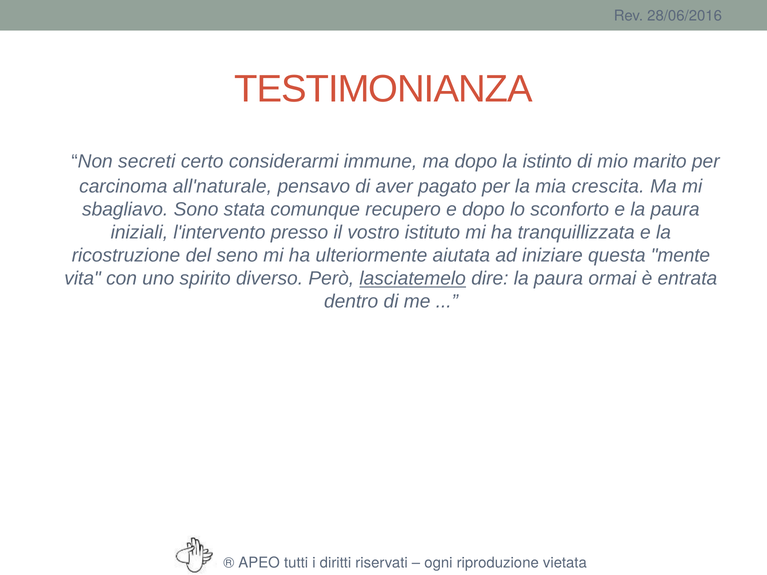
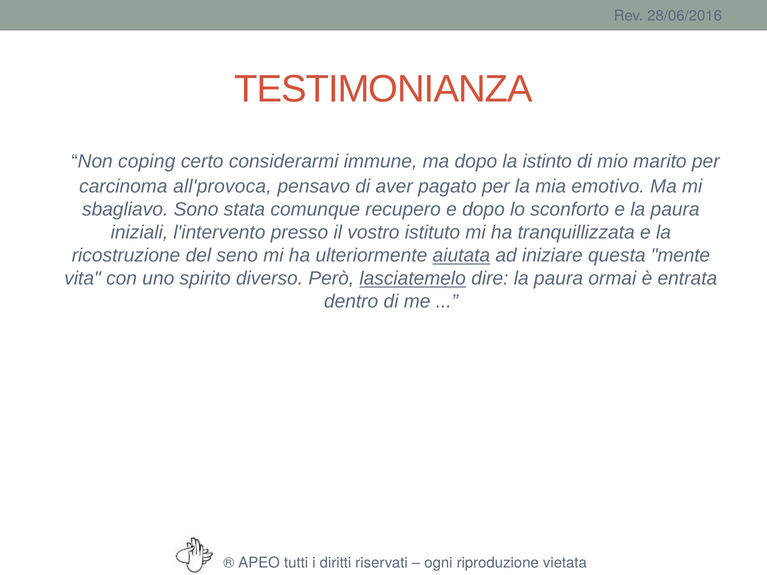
secreti: secreti -> coping (147, 162)
all'naturale: all'naturale -> all'provoca (222, 187)
crescita: crescita -> emotivo (608, 187)
aiutata underline: none -> present (461, 256)
